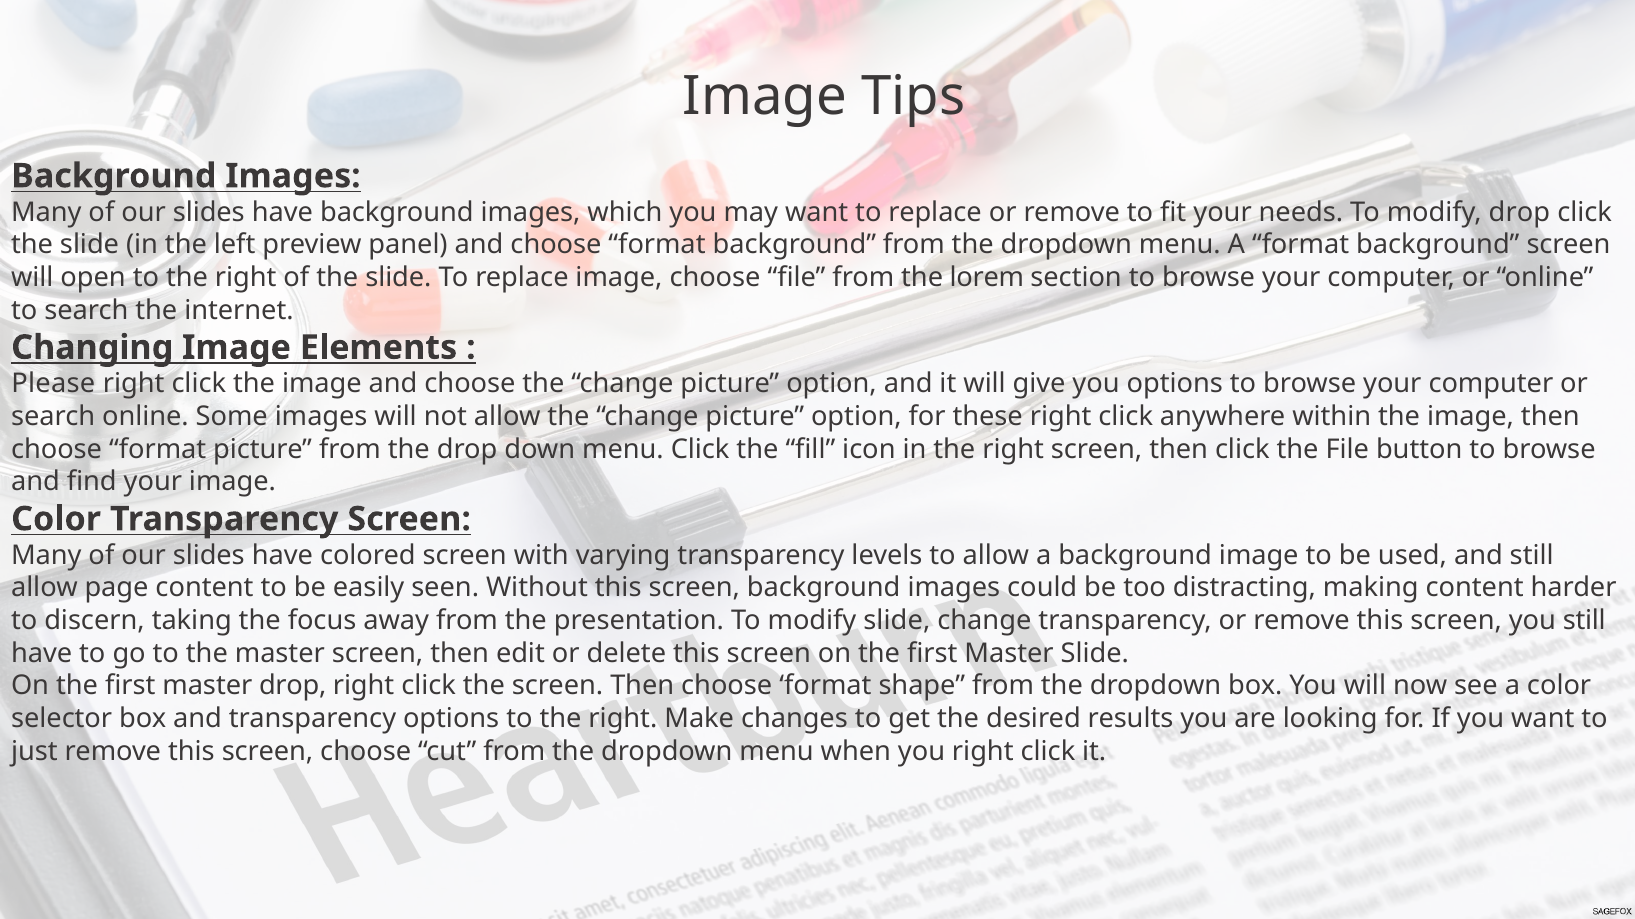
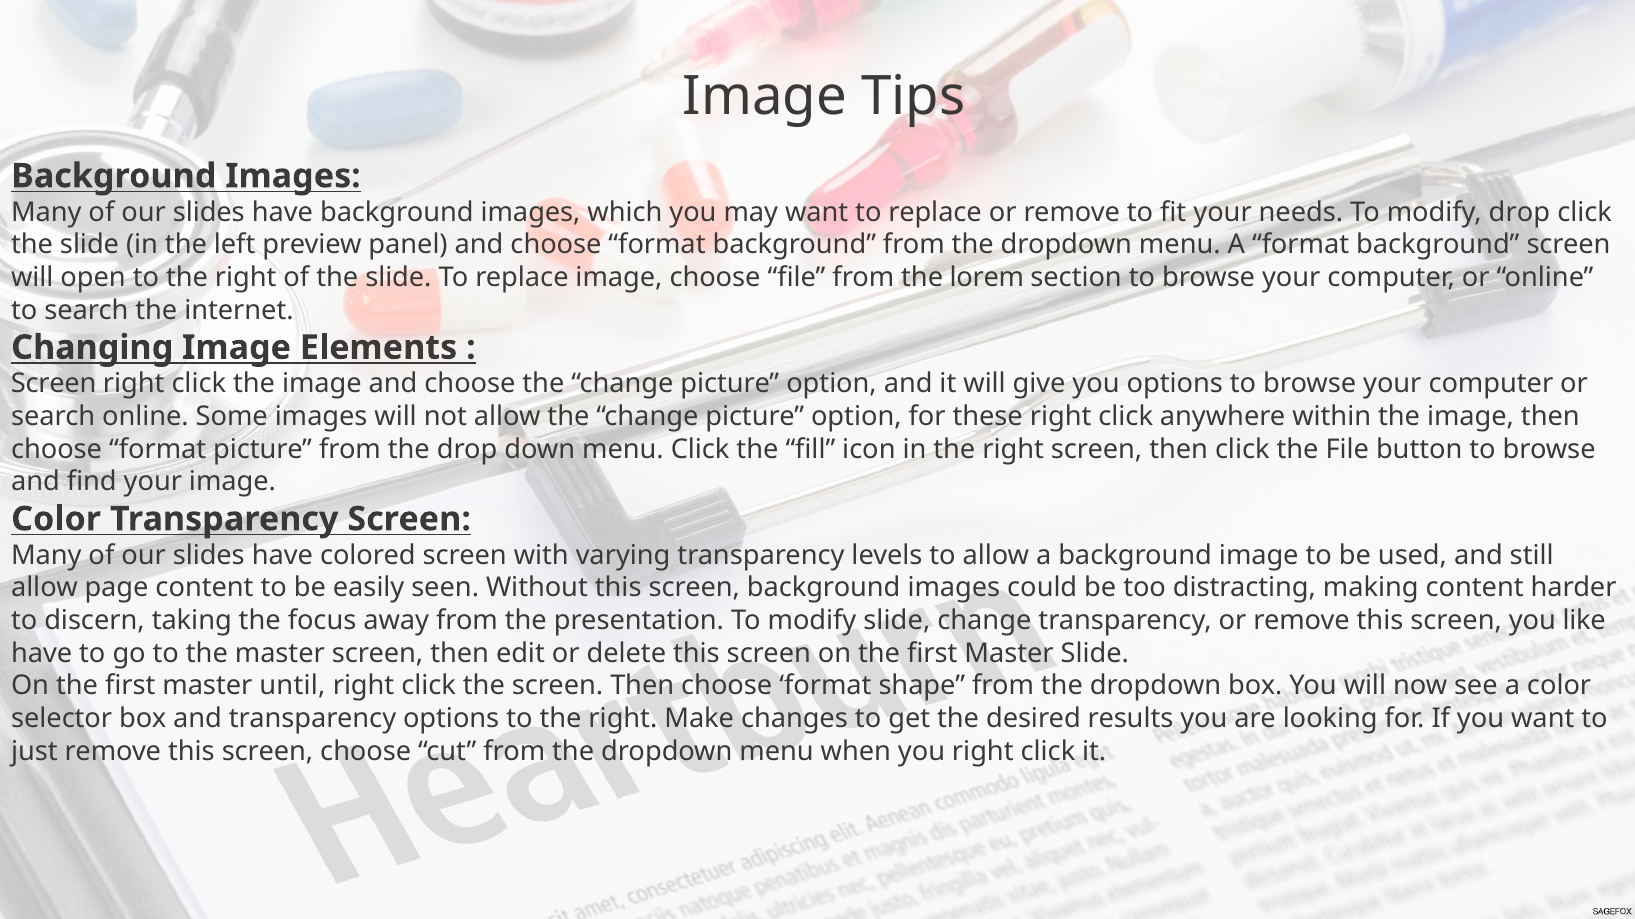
Please: Please -> Screen (54, 384)
you still: still -> like (1584, 621)
master drop: drop -> until (292, 686)
